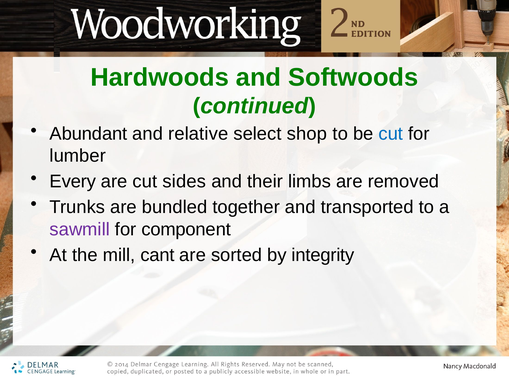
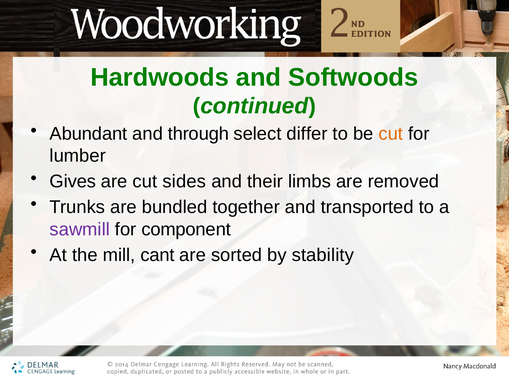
relative: relative -> through (198, 134)
shop: shop -> differ (307, 134)
cut colour: blue -> orange (391, 134)
Every: Every -> Gives (73, 181)
integrity: integrity -> stability (323, 255)
